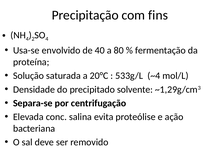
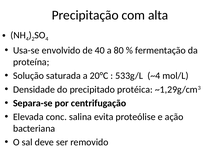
fins: fins -> alta (158, 15)
solvente: solvente -> protéica (135, 89)
